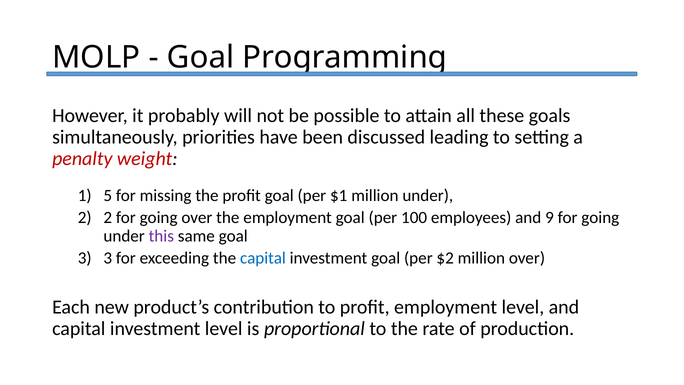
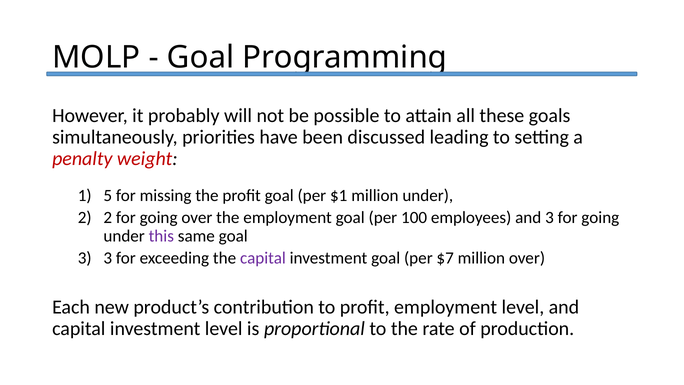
and 9: 9 -> 3 (550, 218)
capital colour: blue -> purple (263, 258)
$2: $2 -> $7 (445, 258)
